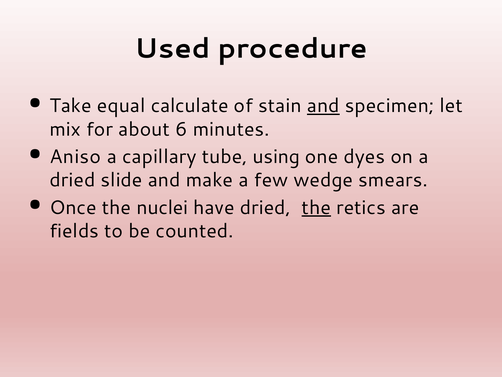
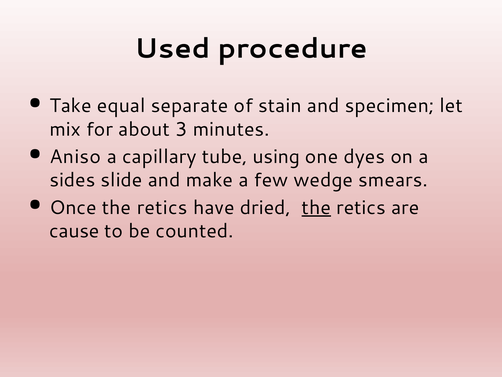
calculate: calculate -> separate (190, 106)
and underline: present -> none (323, 106)
6: 6 -> 3 (181, 129)
dried: dried -> sides (72, 180)
Once the nuclei: nuclei -> retics (162, 207)
fields: fields -> cause (74, 231)
